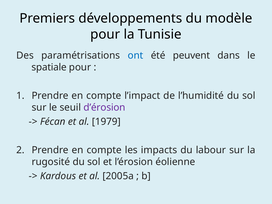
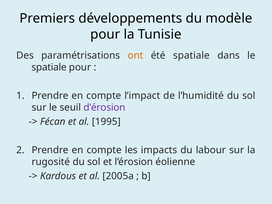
ont colour: blue -> orange (135, 56)
été peuvent: peuvent -> spatiale (191, 56)
1979: 1979 -> 1995 (106, 122)
